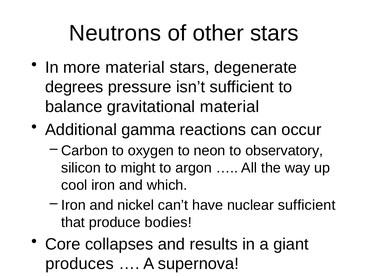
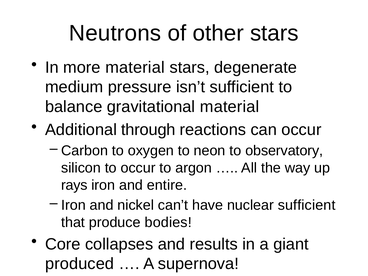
degrees: degrees -> medium (74, 87)
gamma: gamma -> through (148, 130)
to might: might -> occur (138, 168)
cool: cool -> rays (74, 185)
which: which -> entire (167, 185)
produces: produces -> produced (80, 264)
